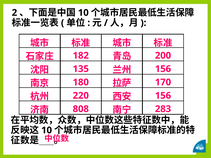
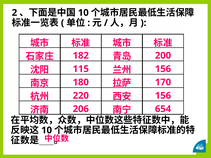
135: 135 -> 115 (81, 69)
808: 808 -> 206 (81, 109)
283: 283 -> 654 (163, 109)
